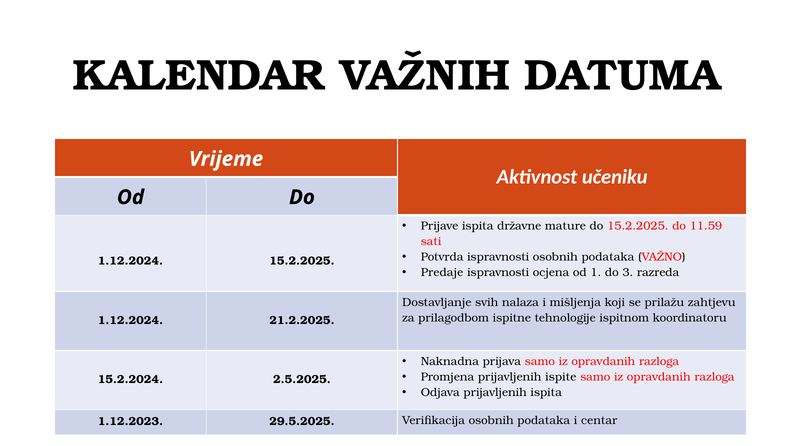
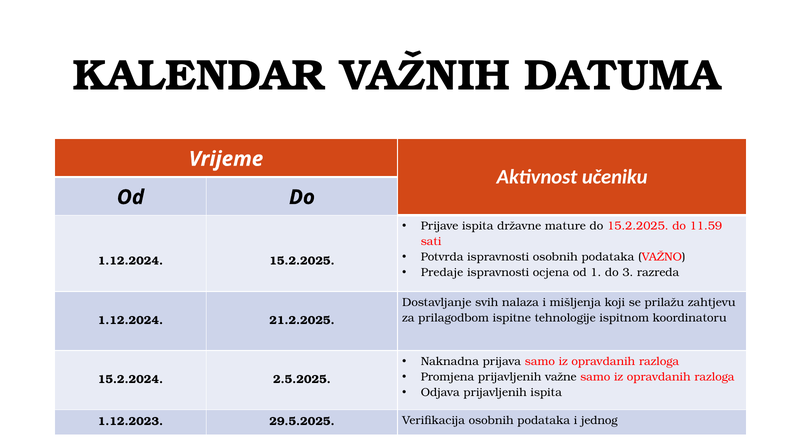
ispite: ispite -> važne (561, 377)
centar: centar -> jednog (599, 421)
